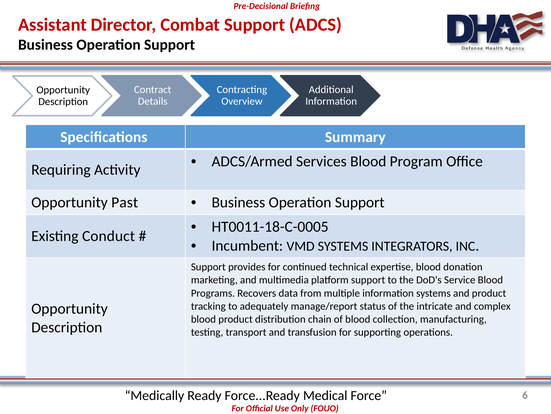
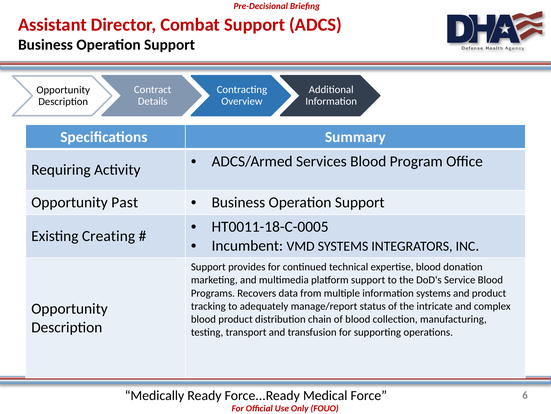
Conduct: Conduct -> Creating (109, 236)
